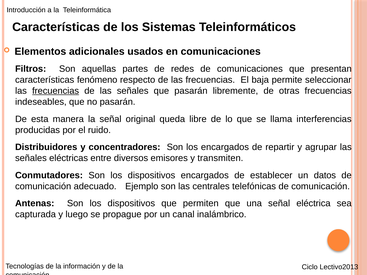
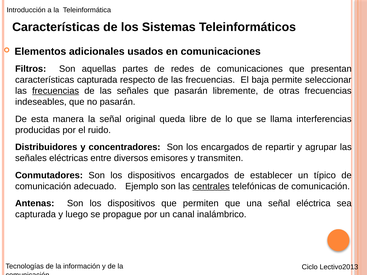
características fenómeno: fenómeno -> capturada (97, 80)
datos: datos -> típico (325, 175)
centrales underline: none -> present (211, 186)
